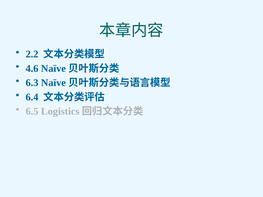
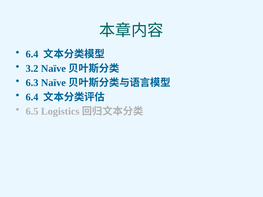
2.2: 2.2 -> 6.4 (32, 54)
4.6: 4.6 -> 3.2 (32, 69)
